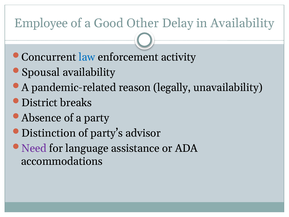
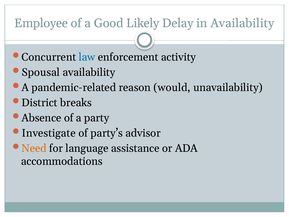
Other: Other -> Likely (143, 23)
legally: legally -> would (172, 87)
Distinction: Distinction -> Investigate (49, 133)
Need colour: purple -> orange (34, 148)
